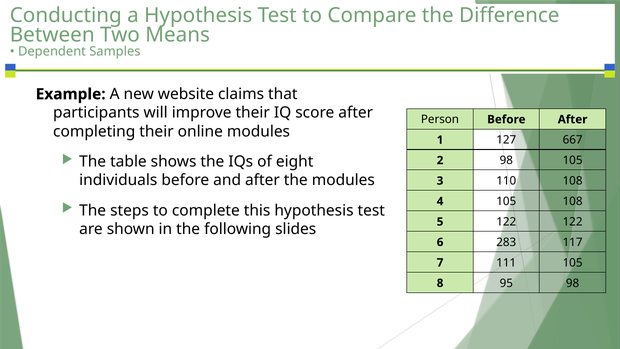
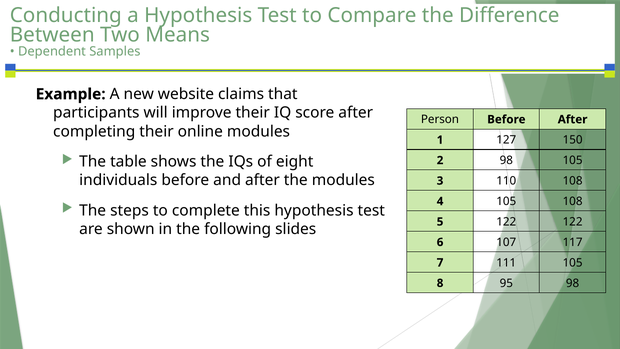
667: 667 -> 150 (573, 140)
283: 283 -> 107 (506, 242)
